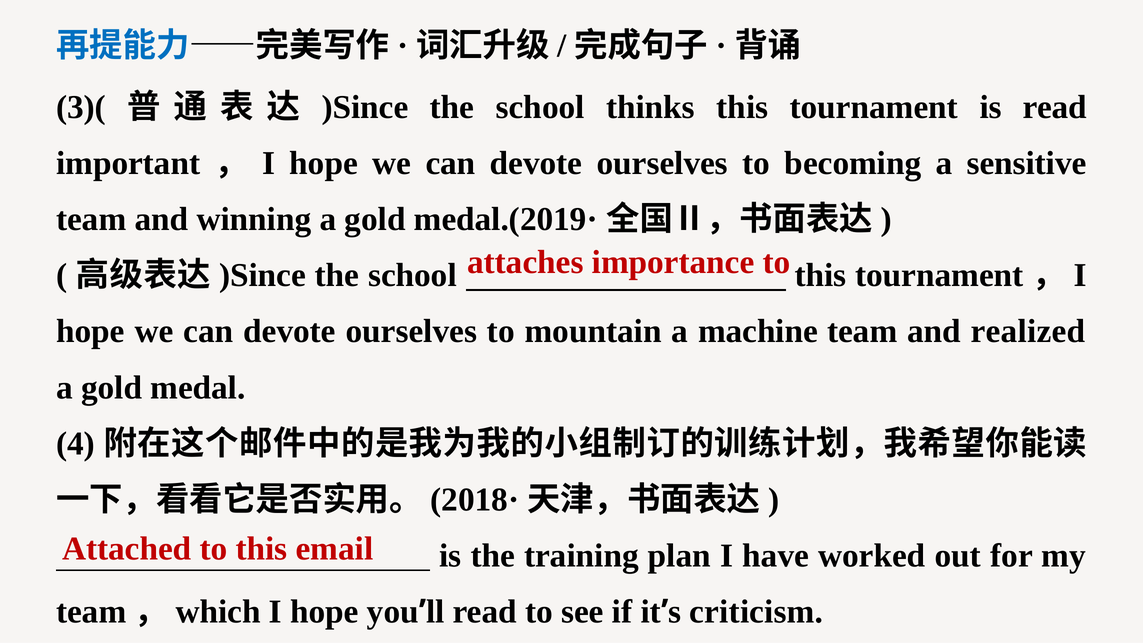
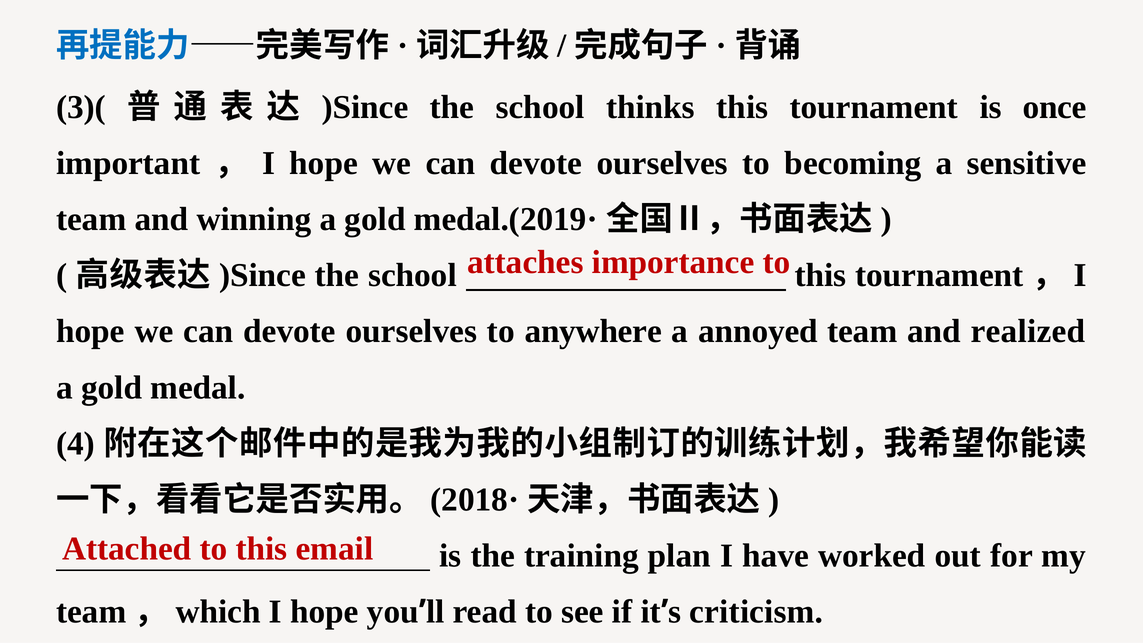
is read: read -> once (1055, 107)
mountain: mountain -> anywhere (593, 332)
machine: machine -> annoyed (758, 332)
